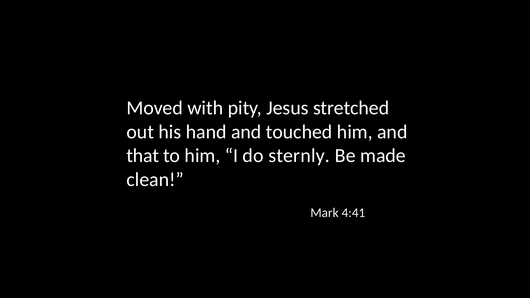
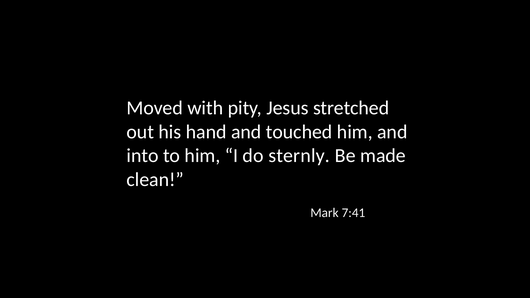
that: that -> into (143, 156)
4:41: 4:41 -> 7:41 (353, 213)
